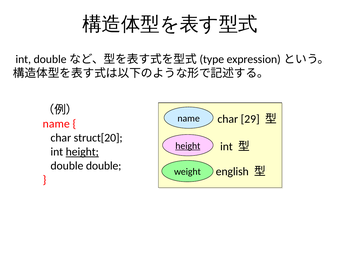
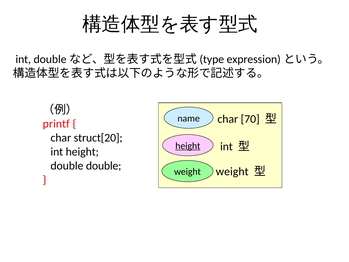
29: 29 -> 70 (250, 119)
name: name -> printf (56, 124)
height underline: present -> none (82, 152)
english: english -> weight (232, 171)
